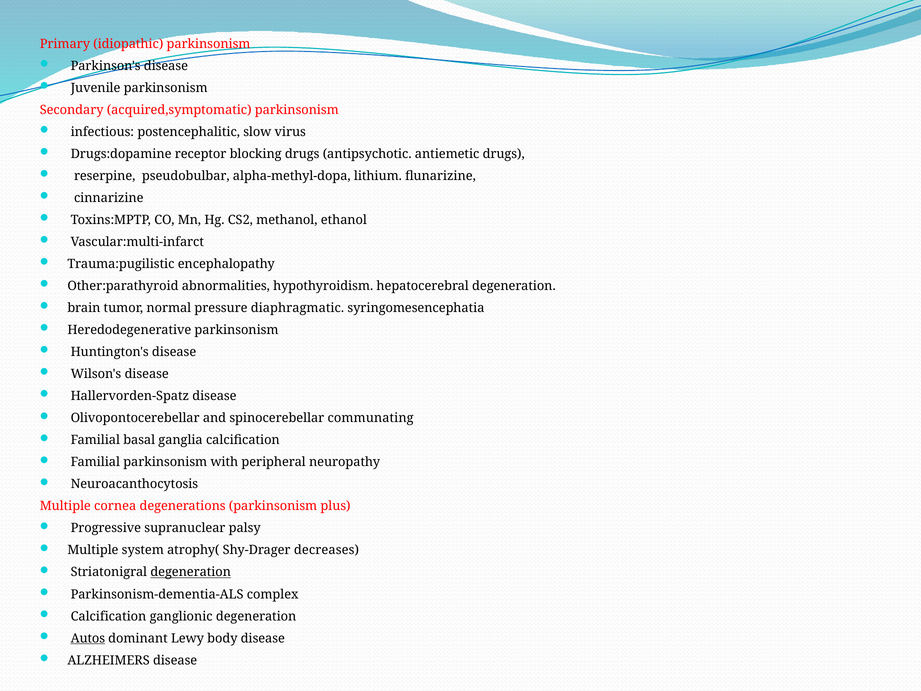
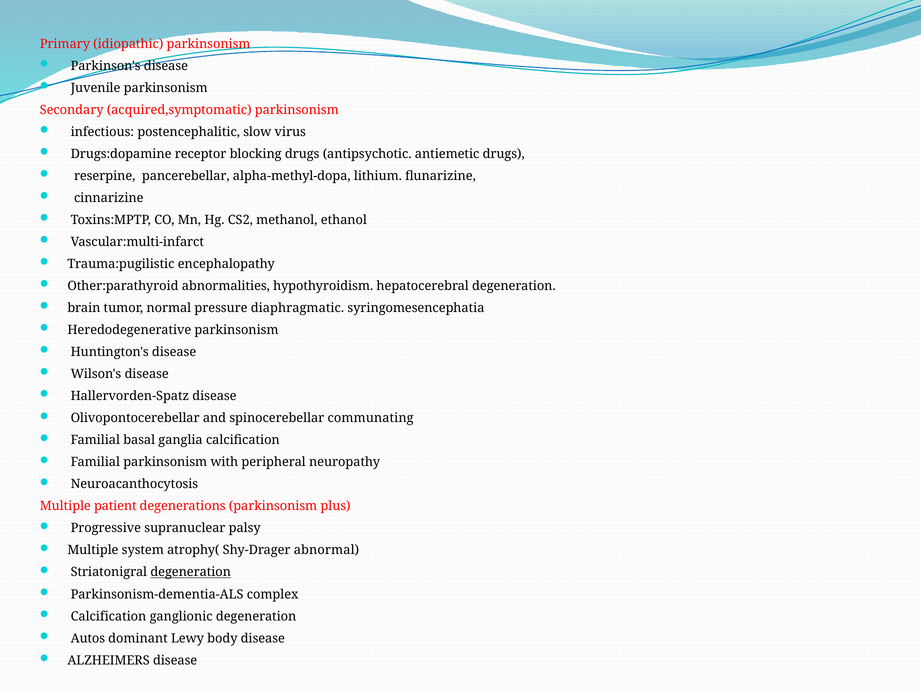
pseudobulbar: pseudobulbar -> pancerebellar (186, 176)
cornea: cornea -> patient (115, 506)
decreases: decreases -> abnormal (326, 550)
Autos underline: present -> none (88, 638)
